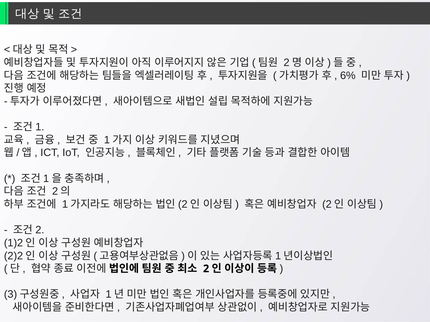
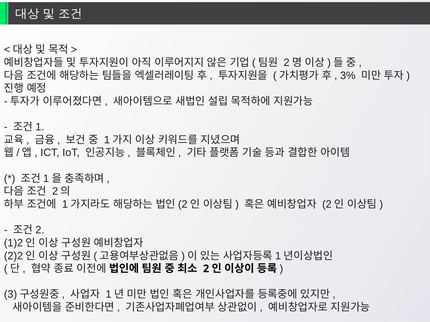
6%: 6% -> 3% (348, 76)
